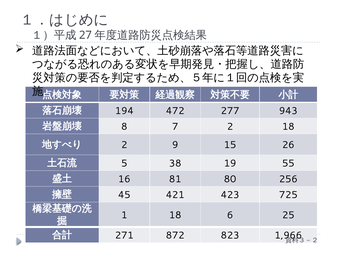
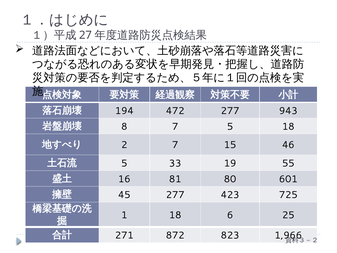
7 2: 2 -> 5 (230, 126)
2 9: 9 -> 7 (175, 145)
26: 26 -> 46 (288, 145)
38: 38 -> 33 (175, 163)
256: 256 -> 601 (288, 179)
45 421: 421 -> 277 (175, 195)
